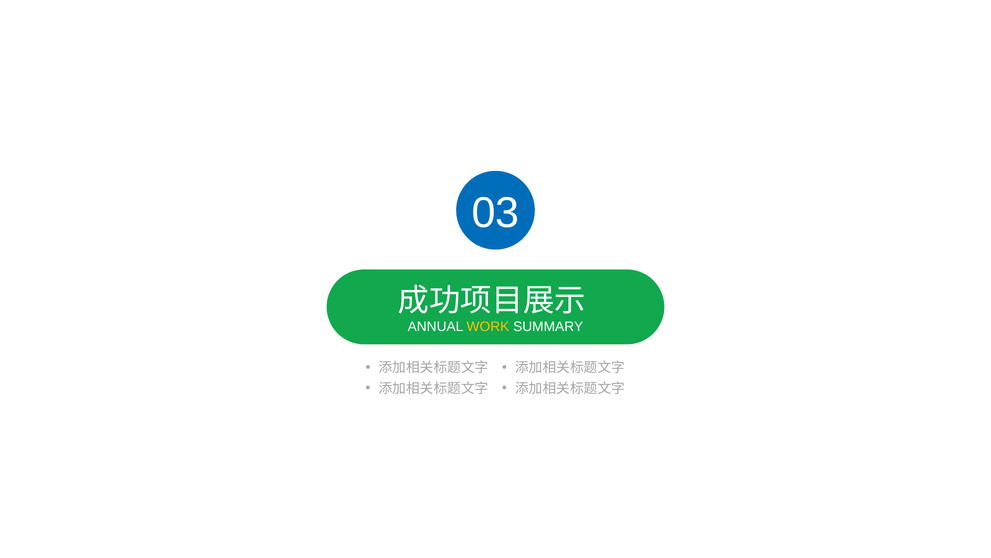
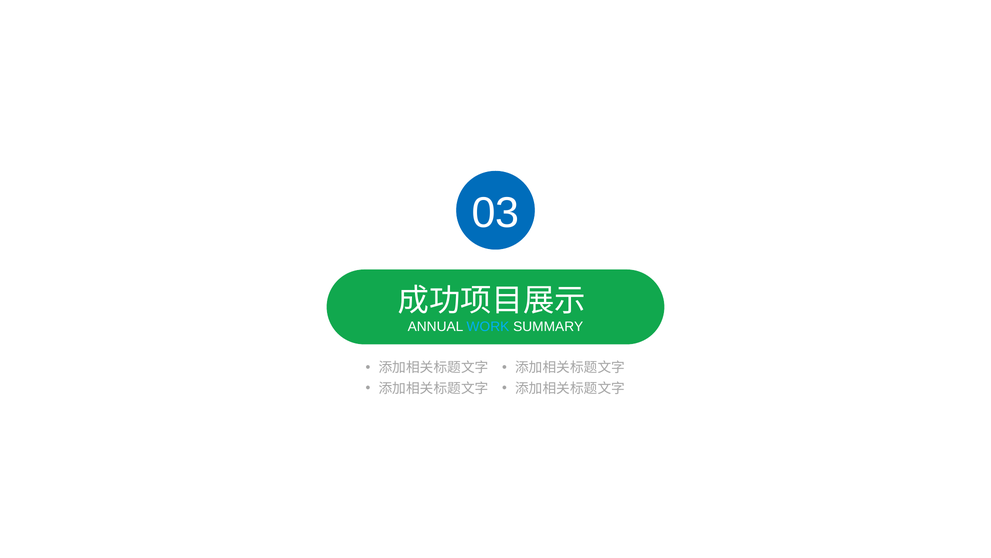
WORK colour: yellow -> light blue (488, 326)
